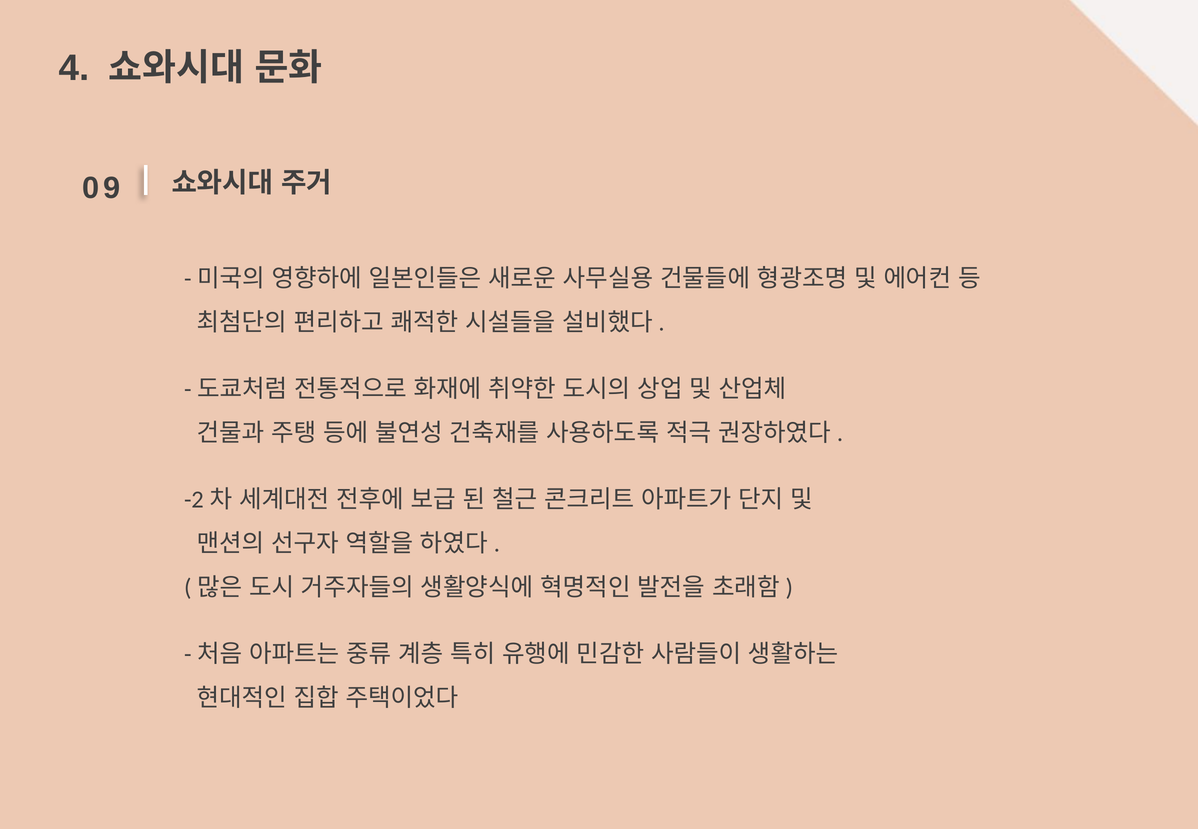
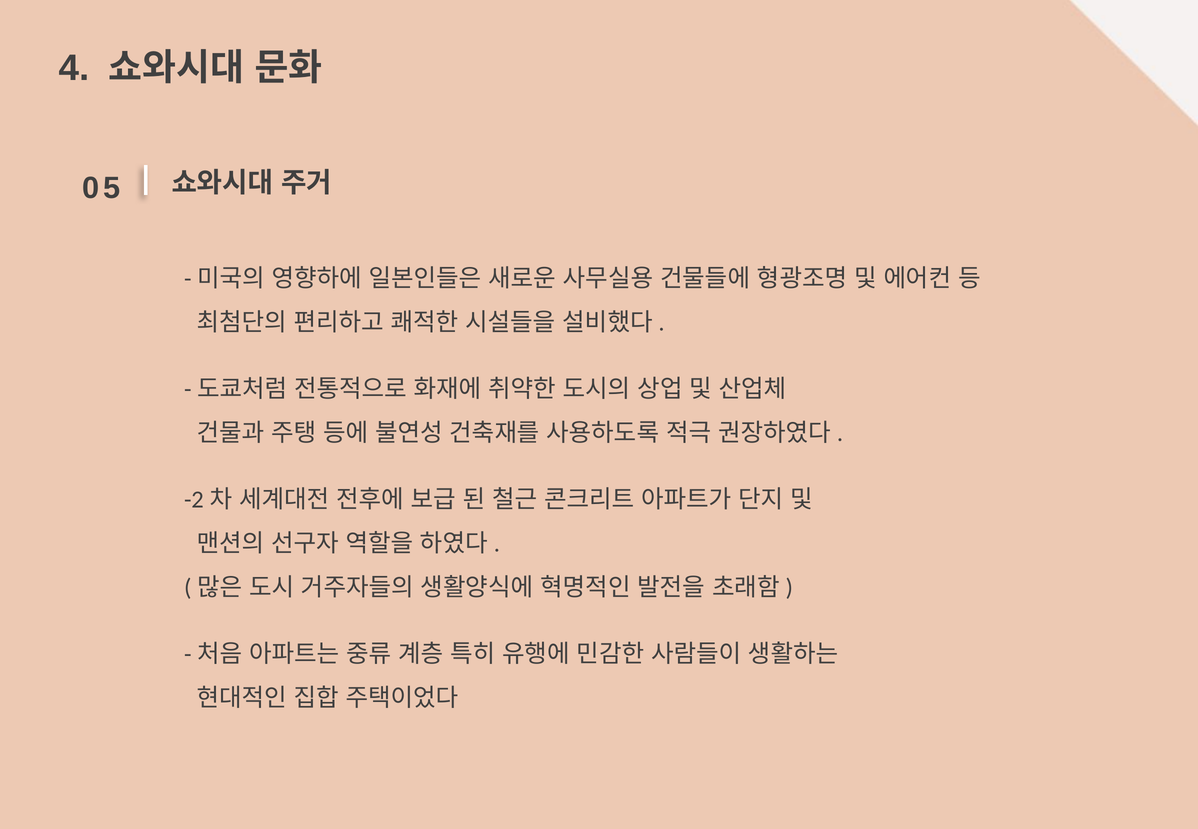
9: 9 -> 5 (112, 188)
